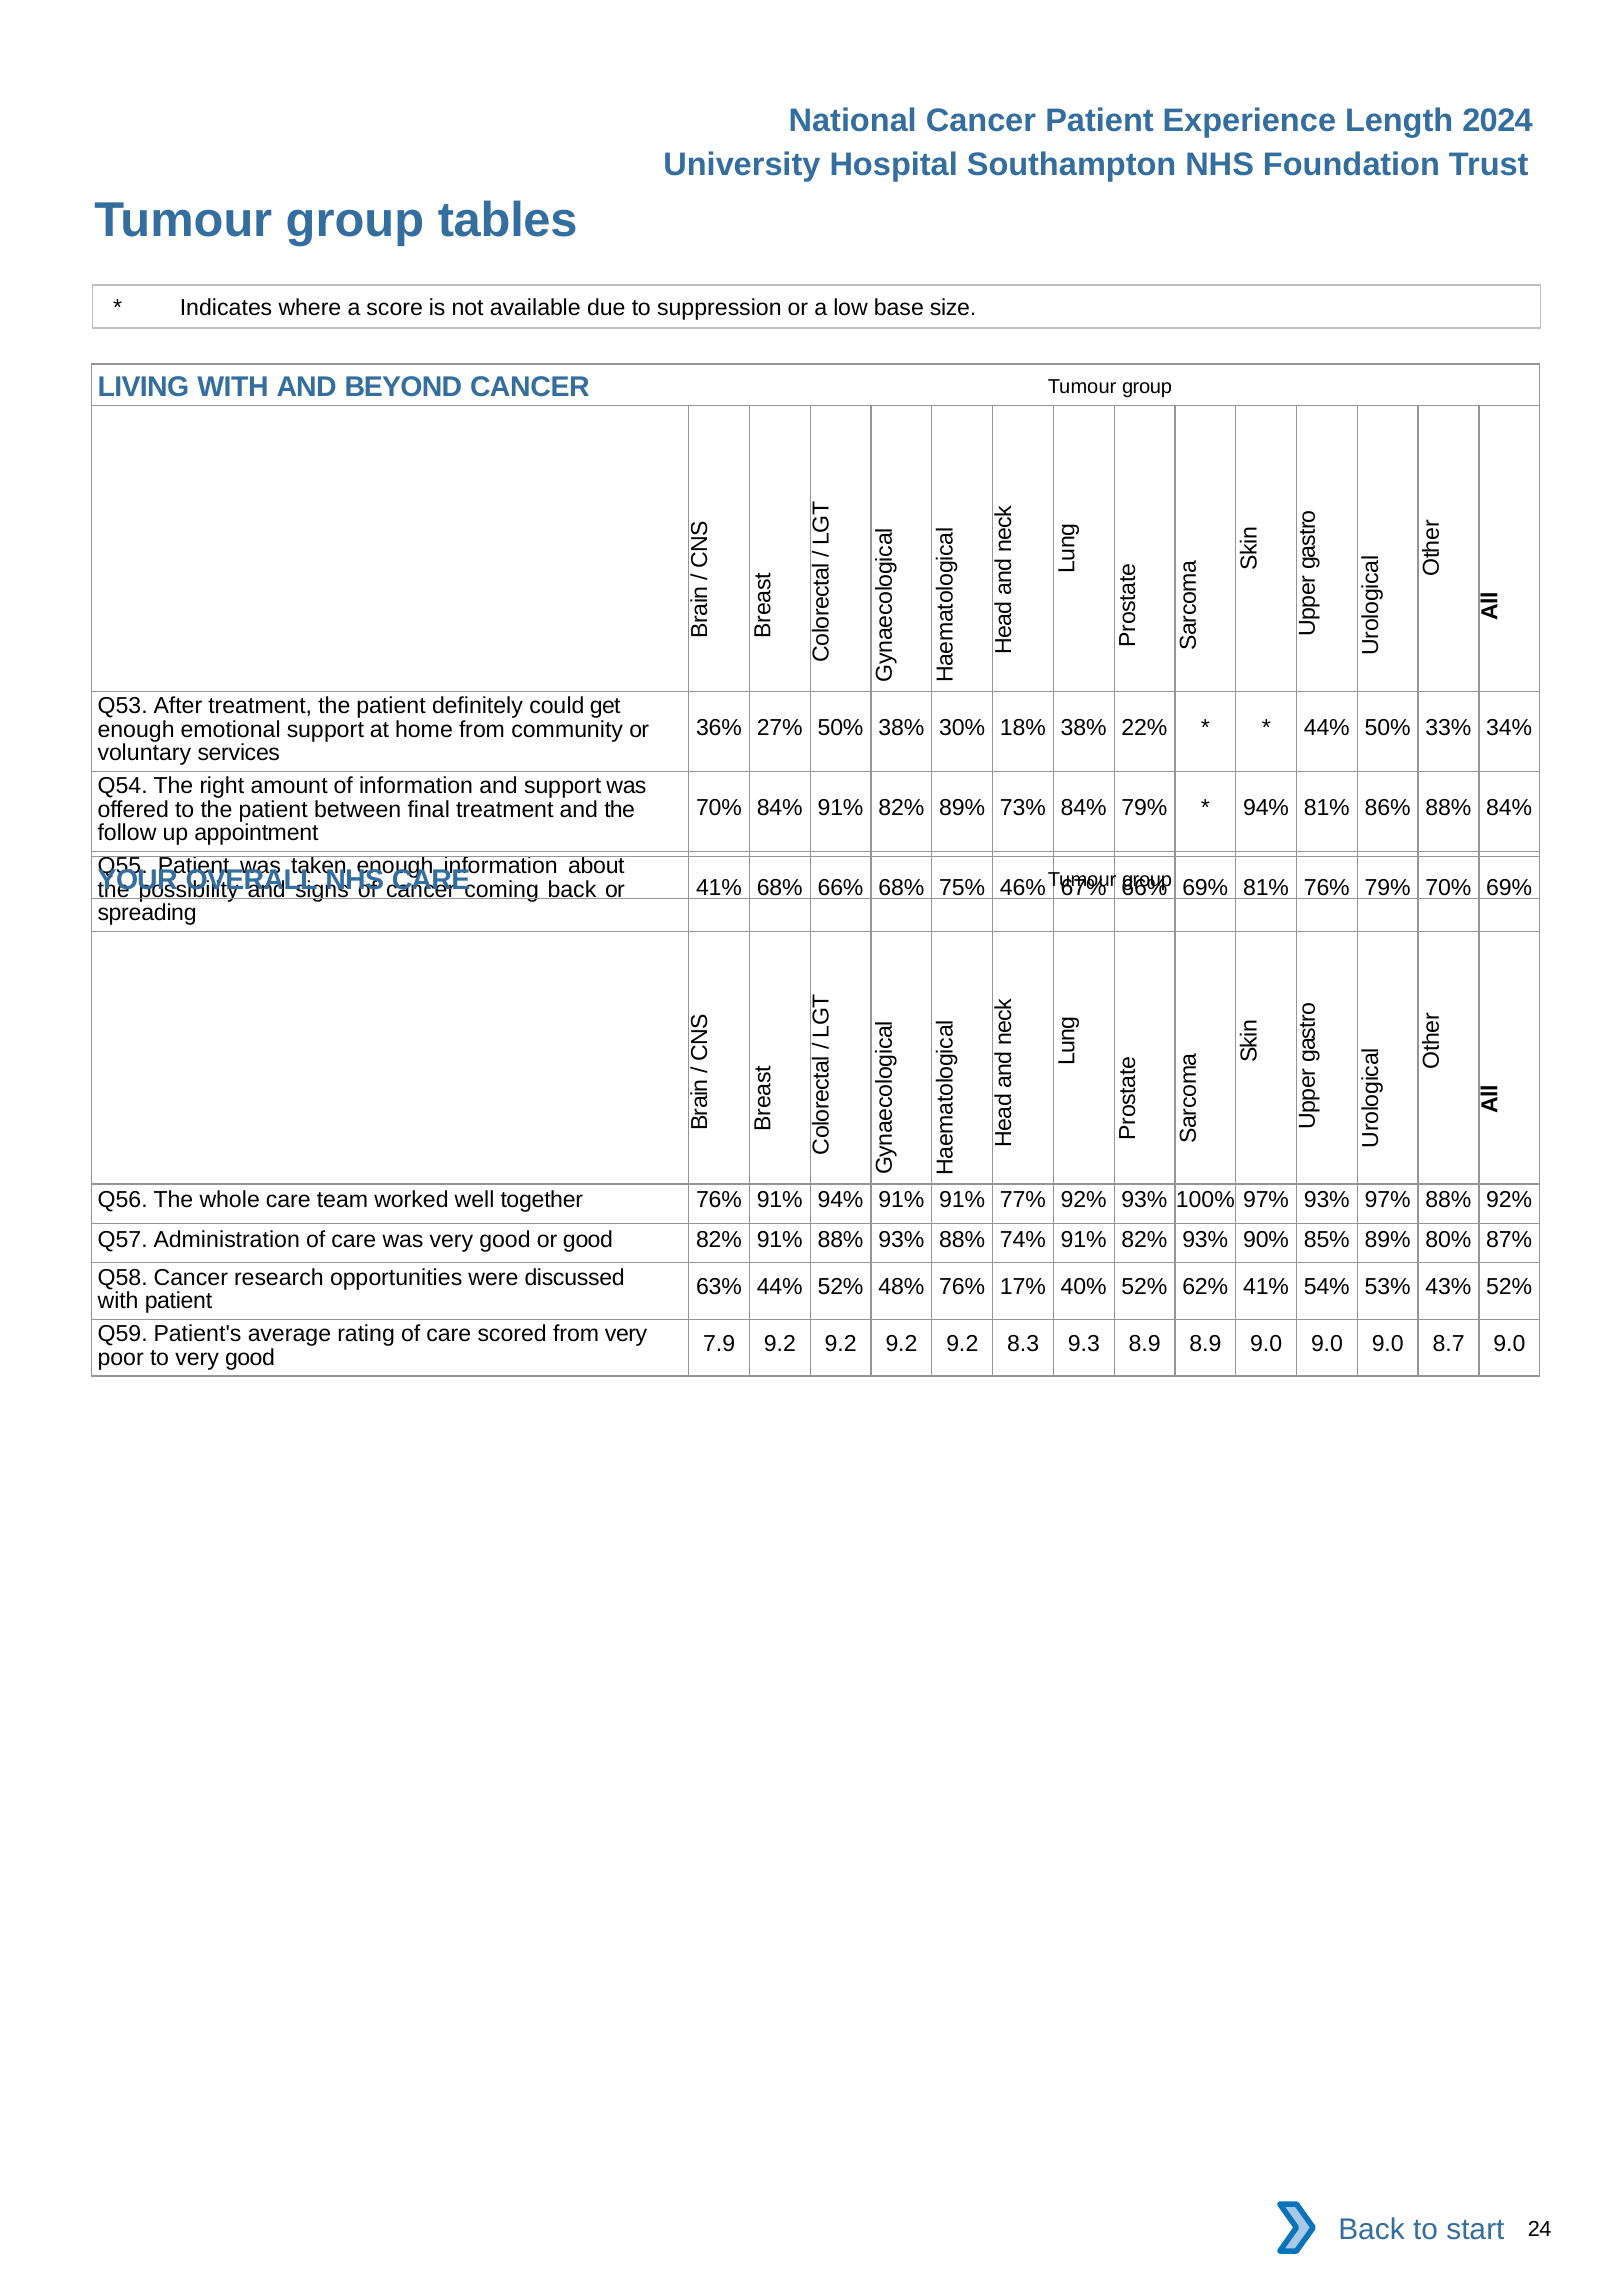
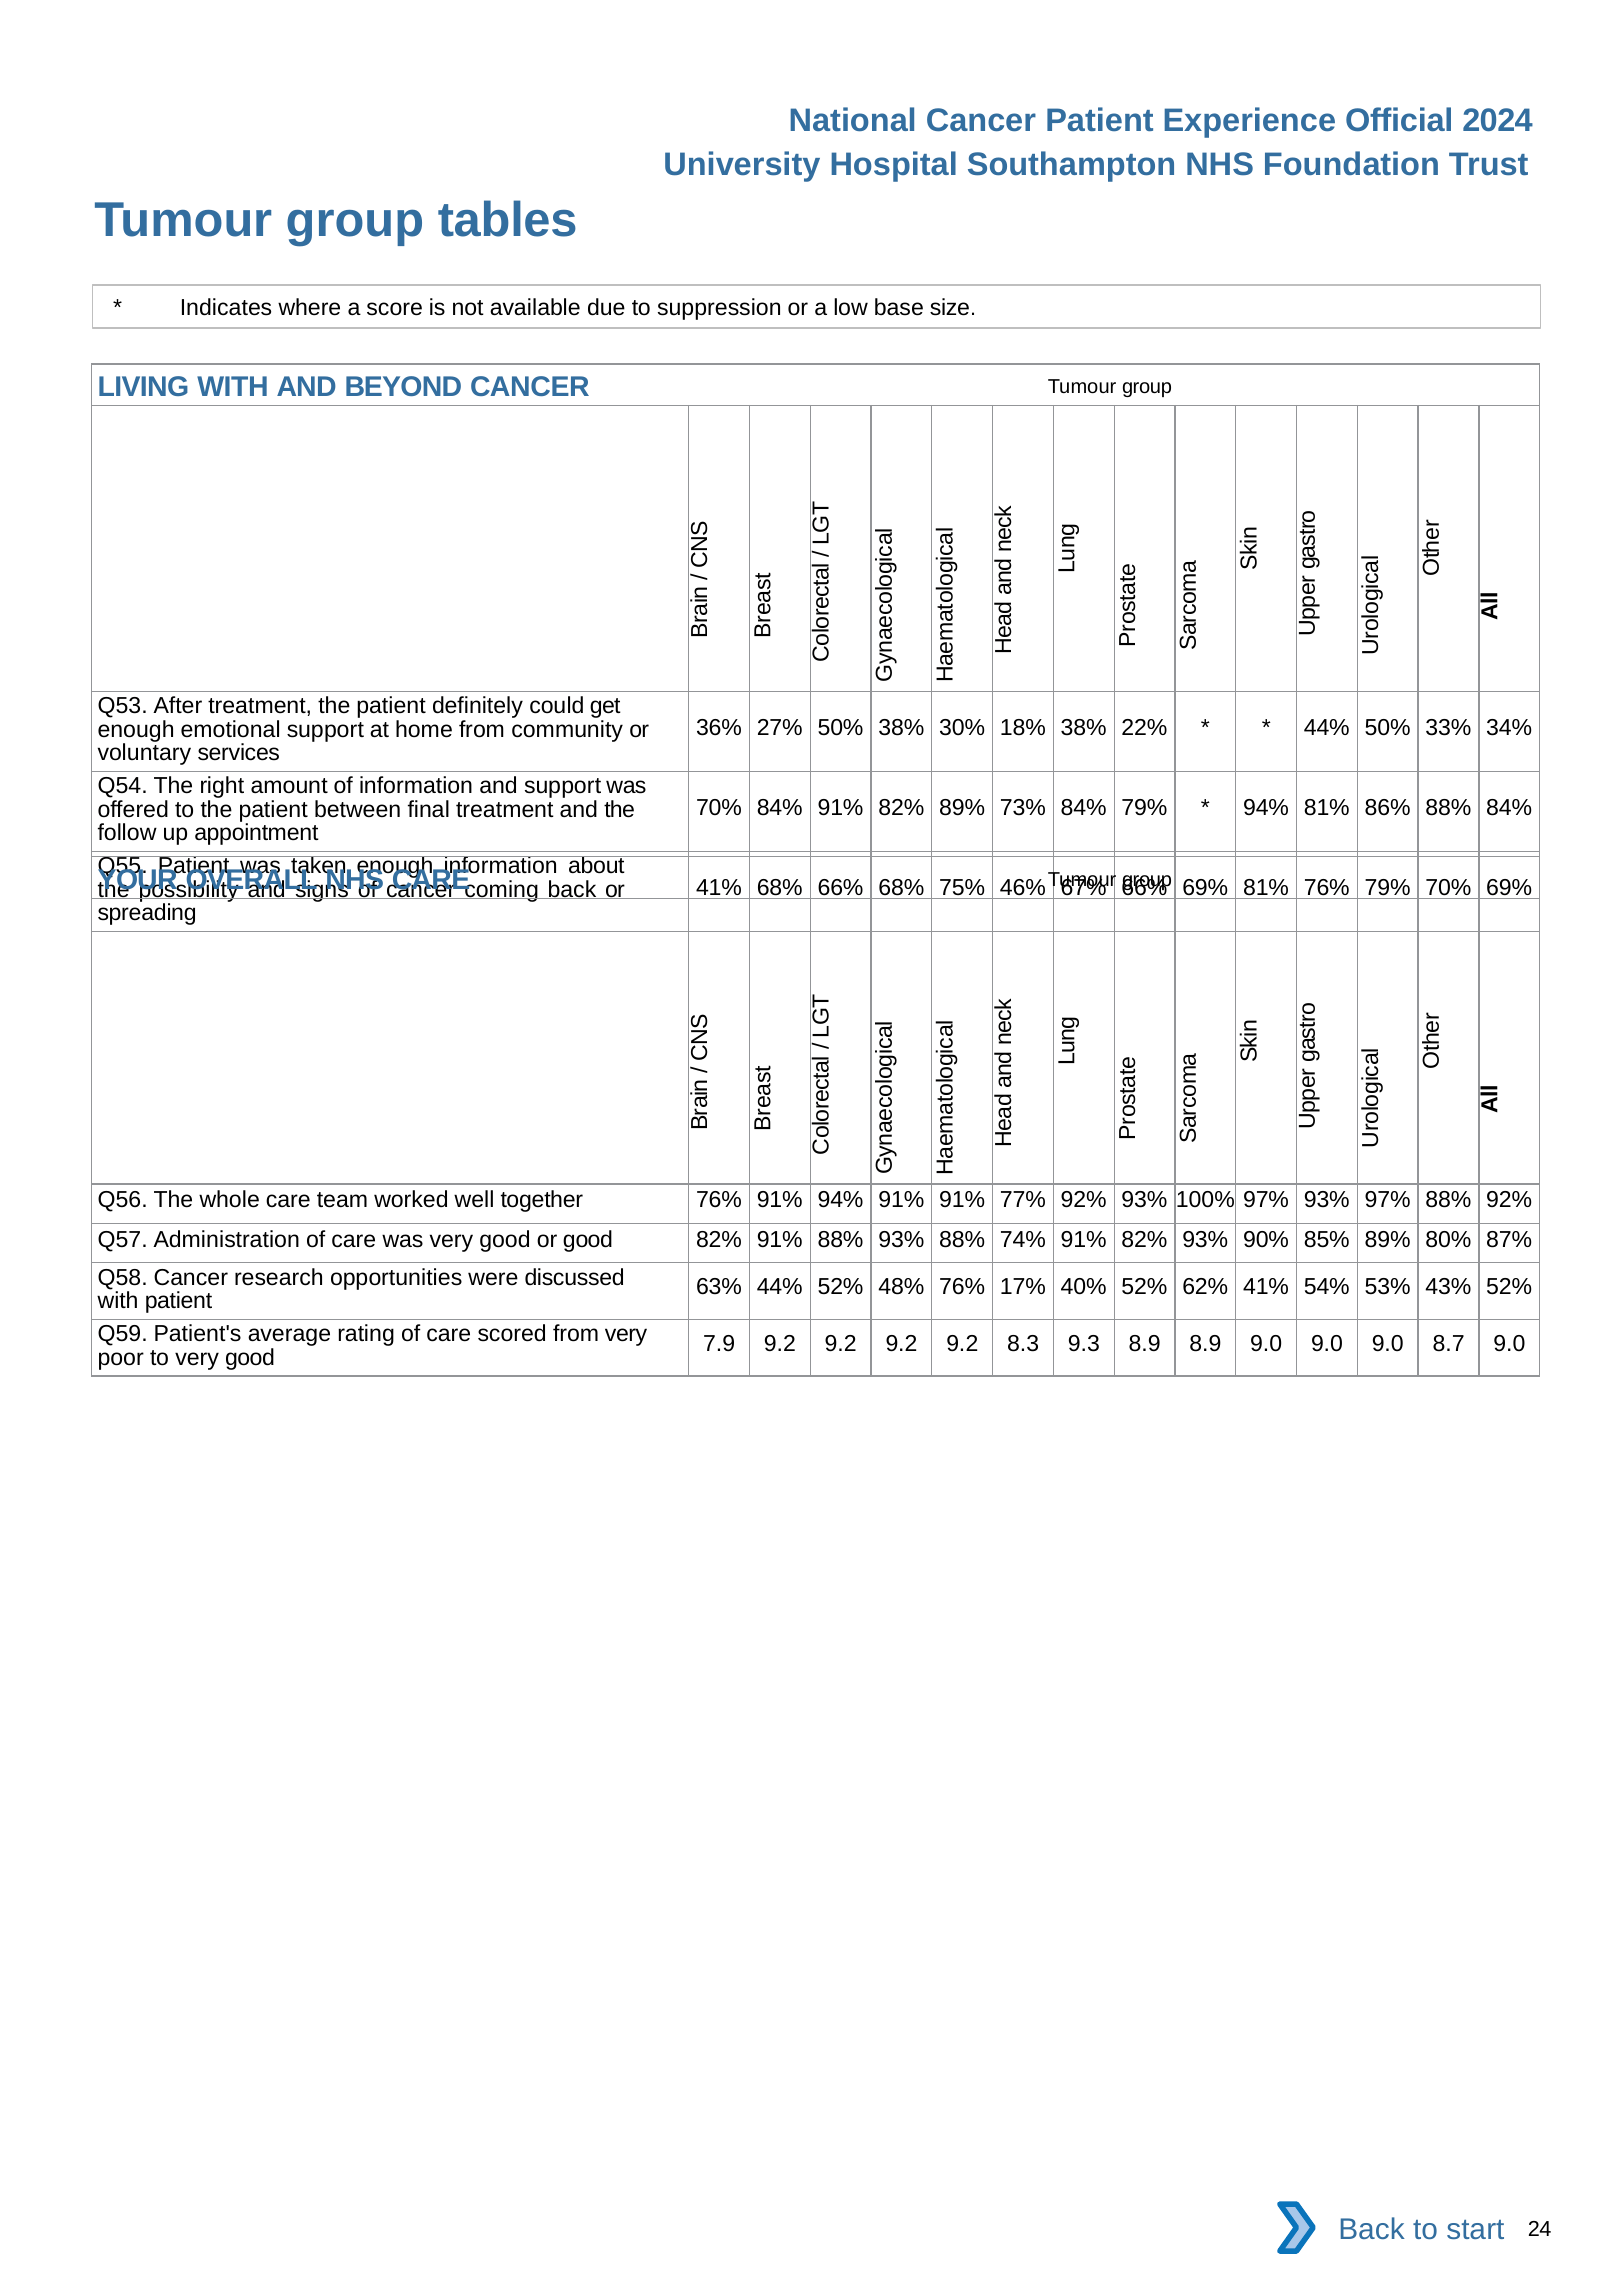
Length: Length -> Official (1399, 120)
